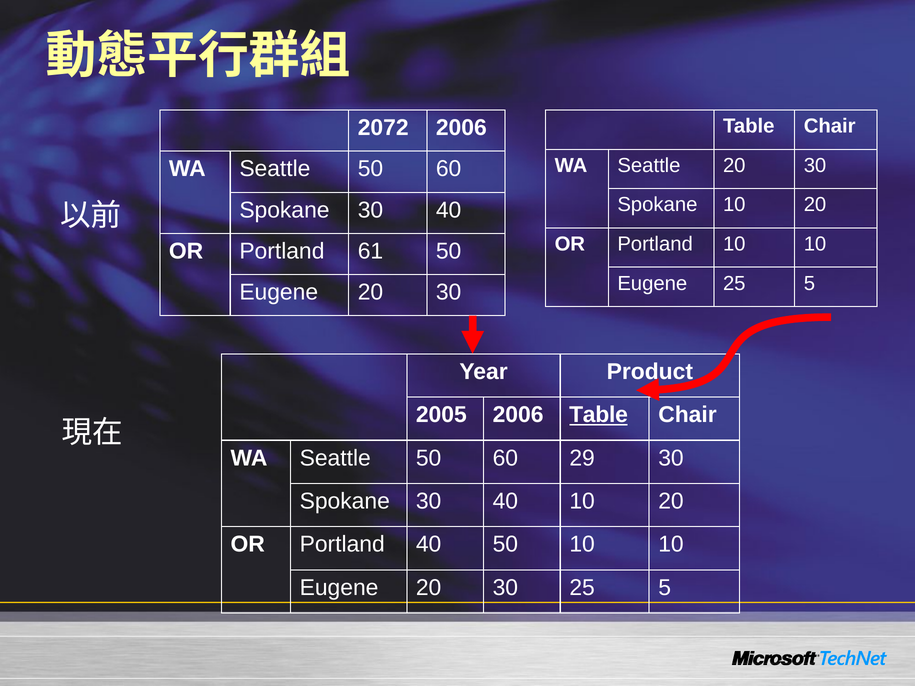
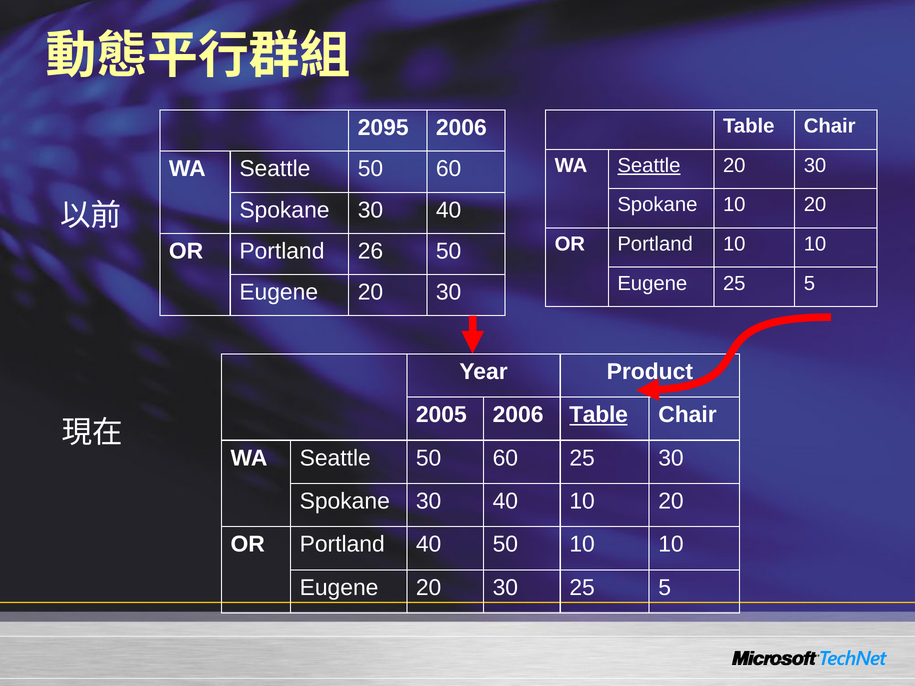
2072: 2072 -> 2095 (383, 128)
Seattle underline: none -> present (649, 166)
61: 61 -> 26 (370, 251)
60 29: 29 -> 25 (582, 458)
